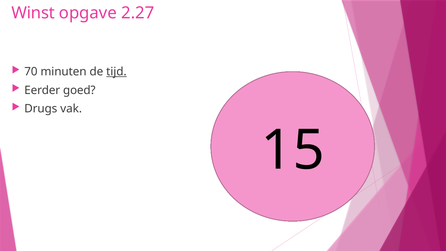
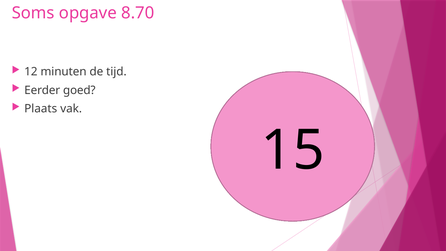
Winst: Winst -> Soms (33, 13)
2.27: 2.27 -> 8.70 (138, 13)
70: 70 -> 12 (31, 72)
tijd underline: present -> none (116, 72)
Drugs: Drugs -> Plaats (41, 109)
